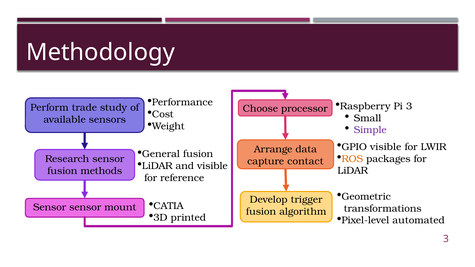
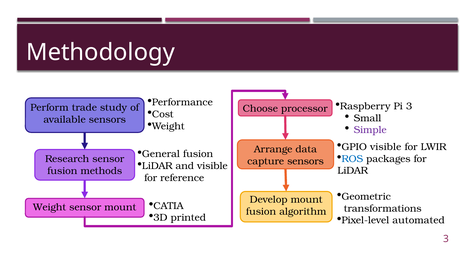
ROS colour: orange -> blue (352, 159)
contact: contact -> sensors (306, 161)
trigger: trigger -> mount (307, 200)
Sensor: Sensor -> Weight (50, 207)
